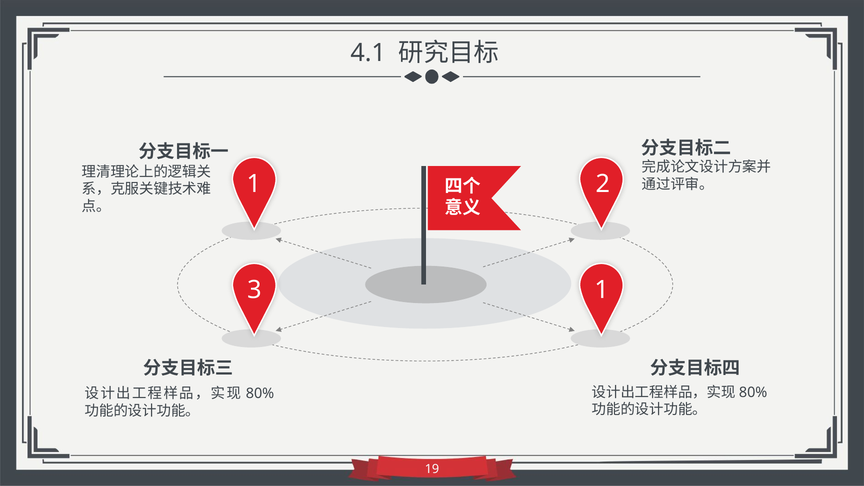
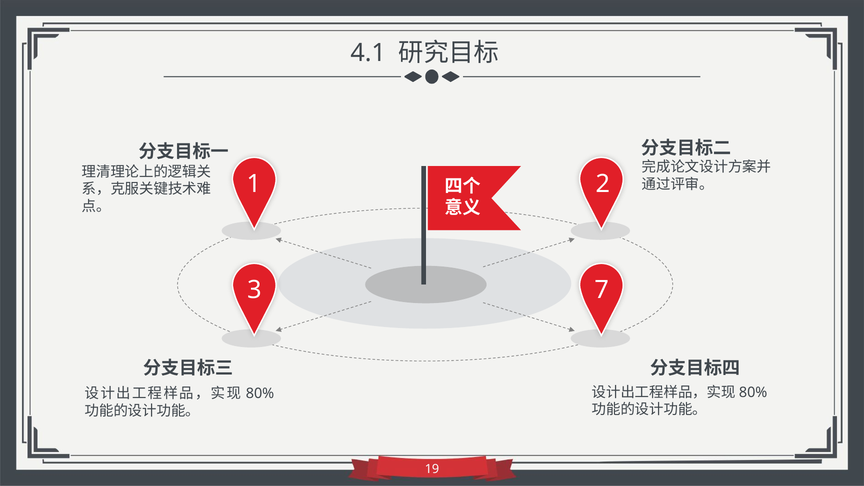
3 1: 1 -> 7 (602, 290)
